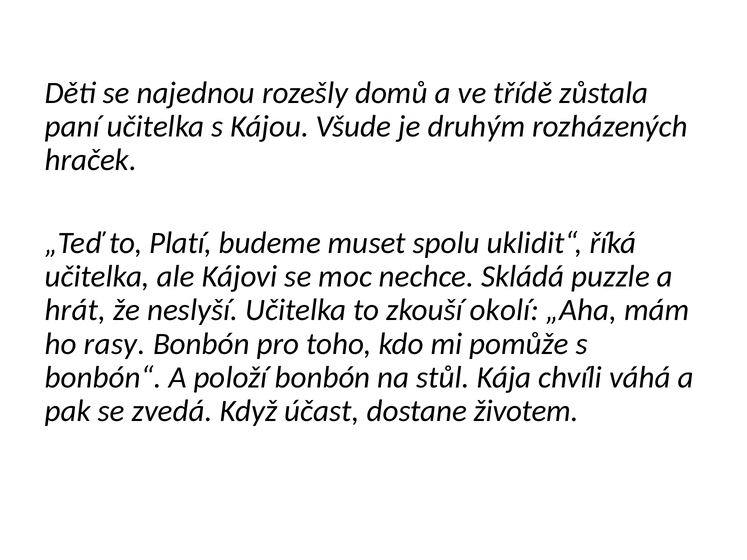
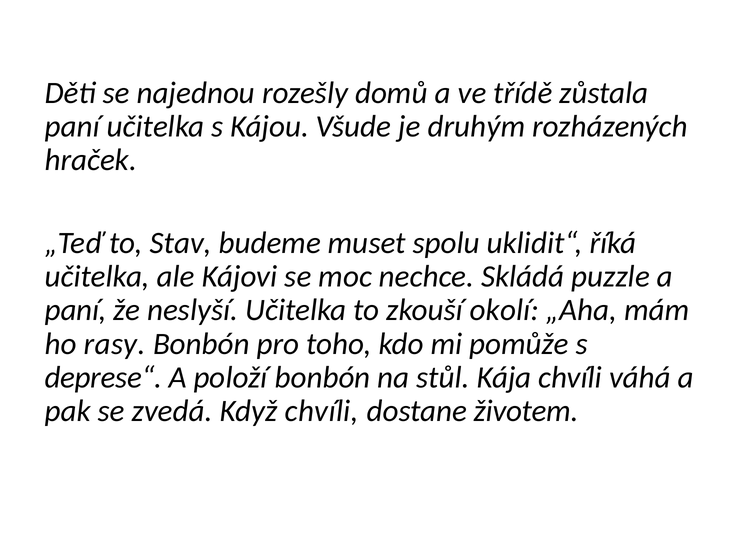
Platí: Platí -> Stav (181, 243)
hrát: hrát -> paní (76, 310)
bonbón“: bonbón“ -> deprese“ (103, 378)
Když účast: účast -> chvíli (322, 411)
